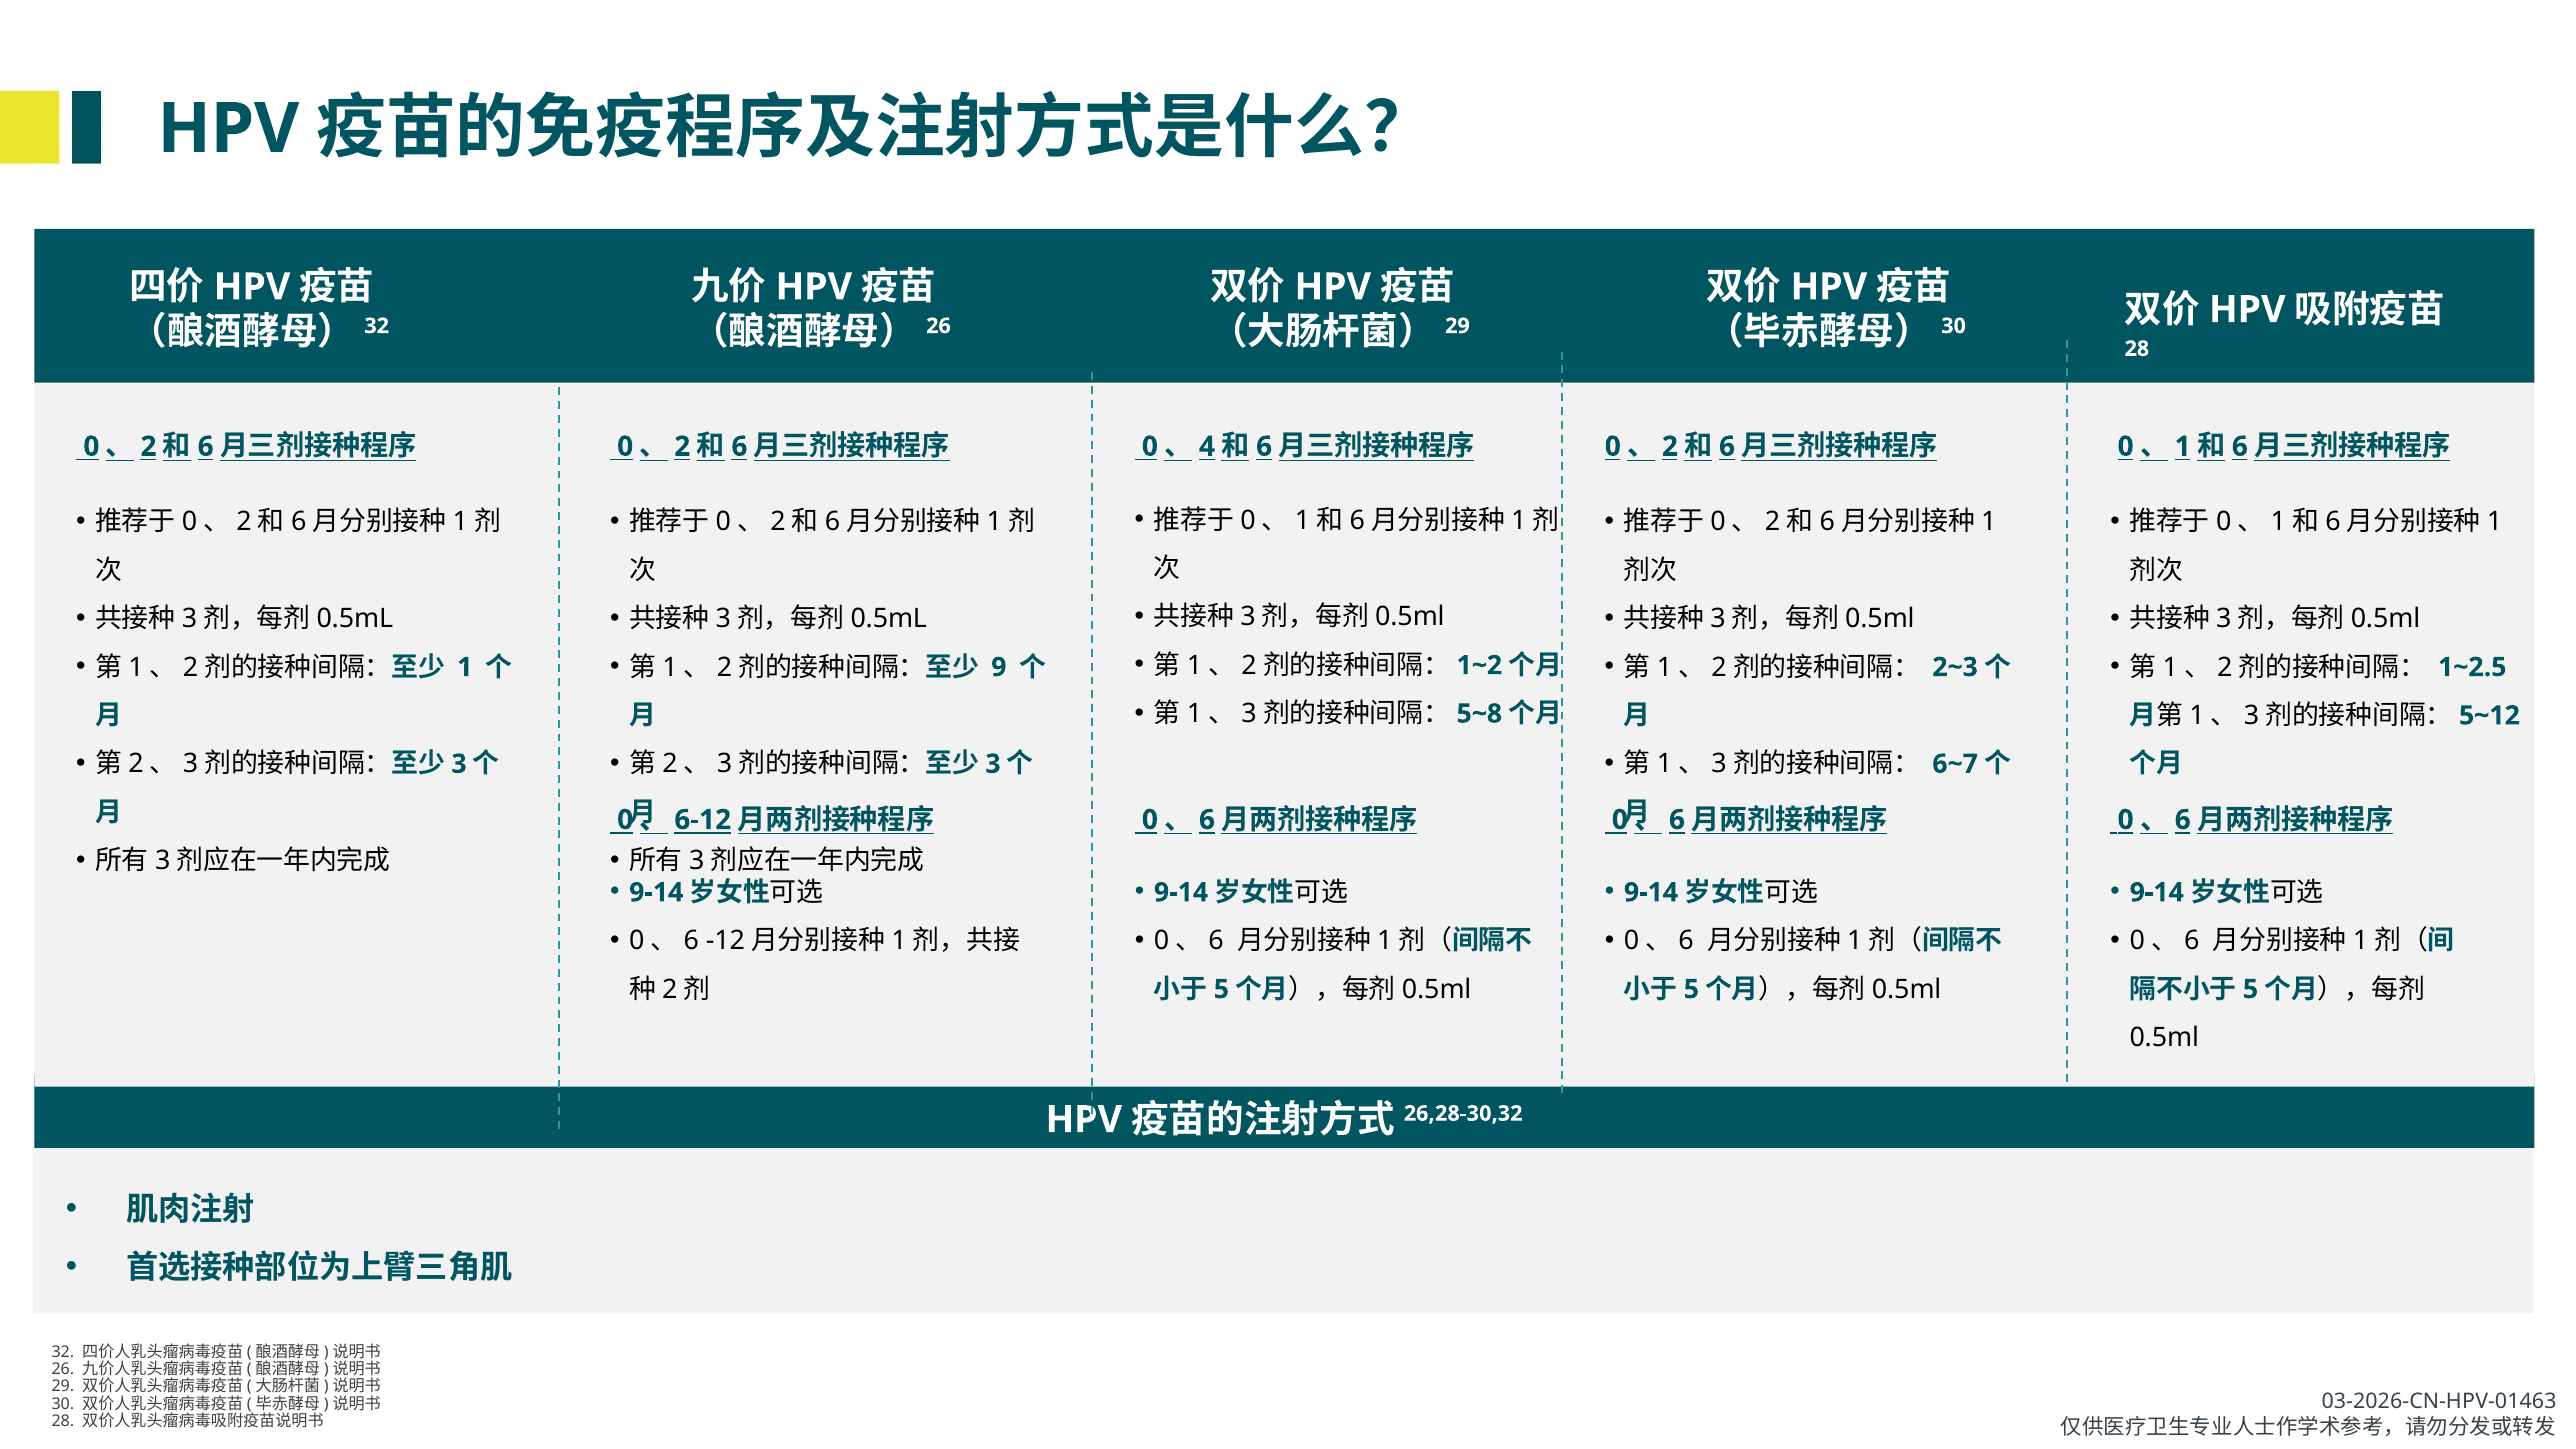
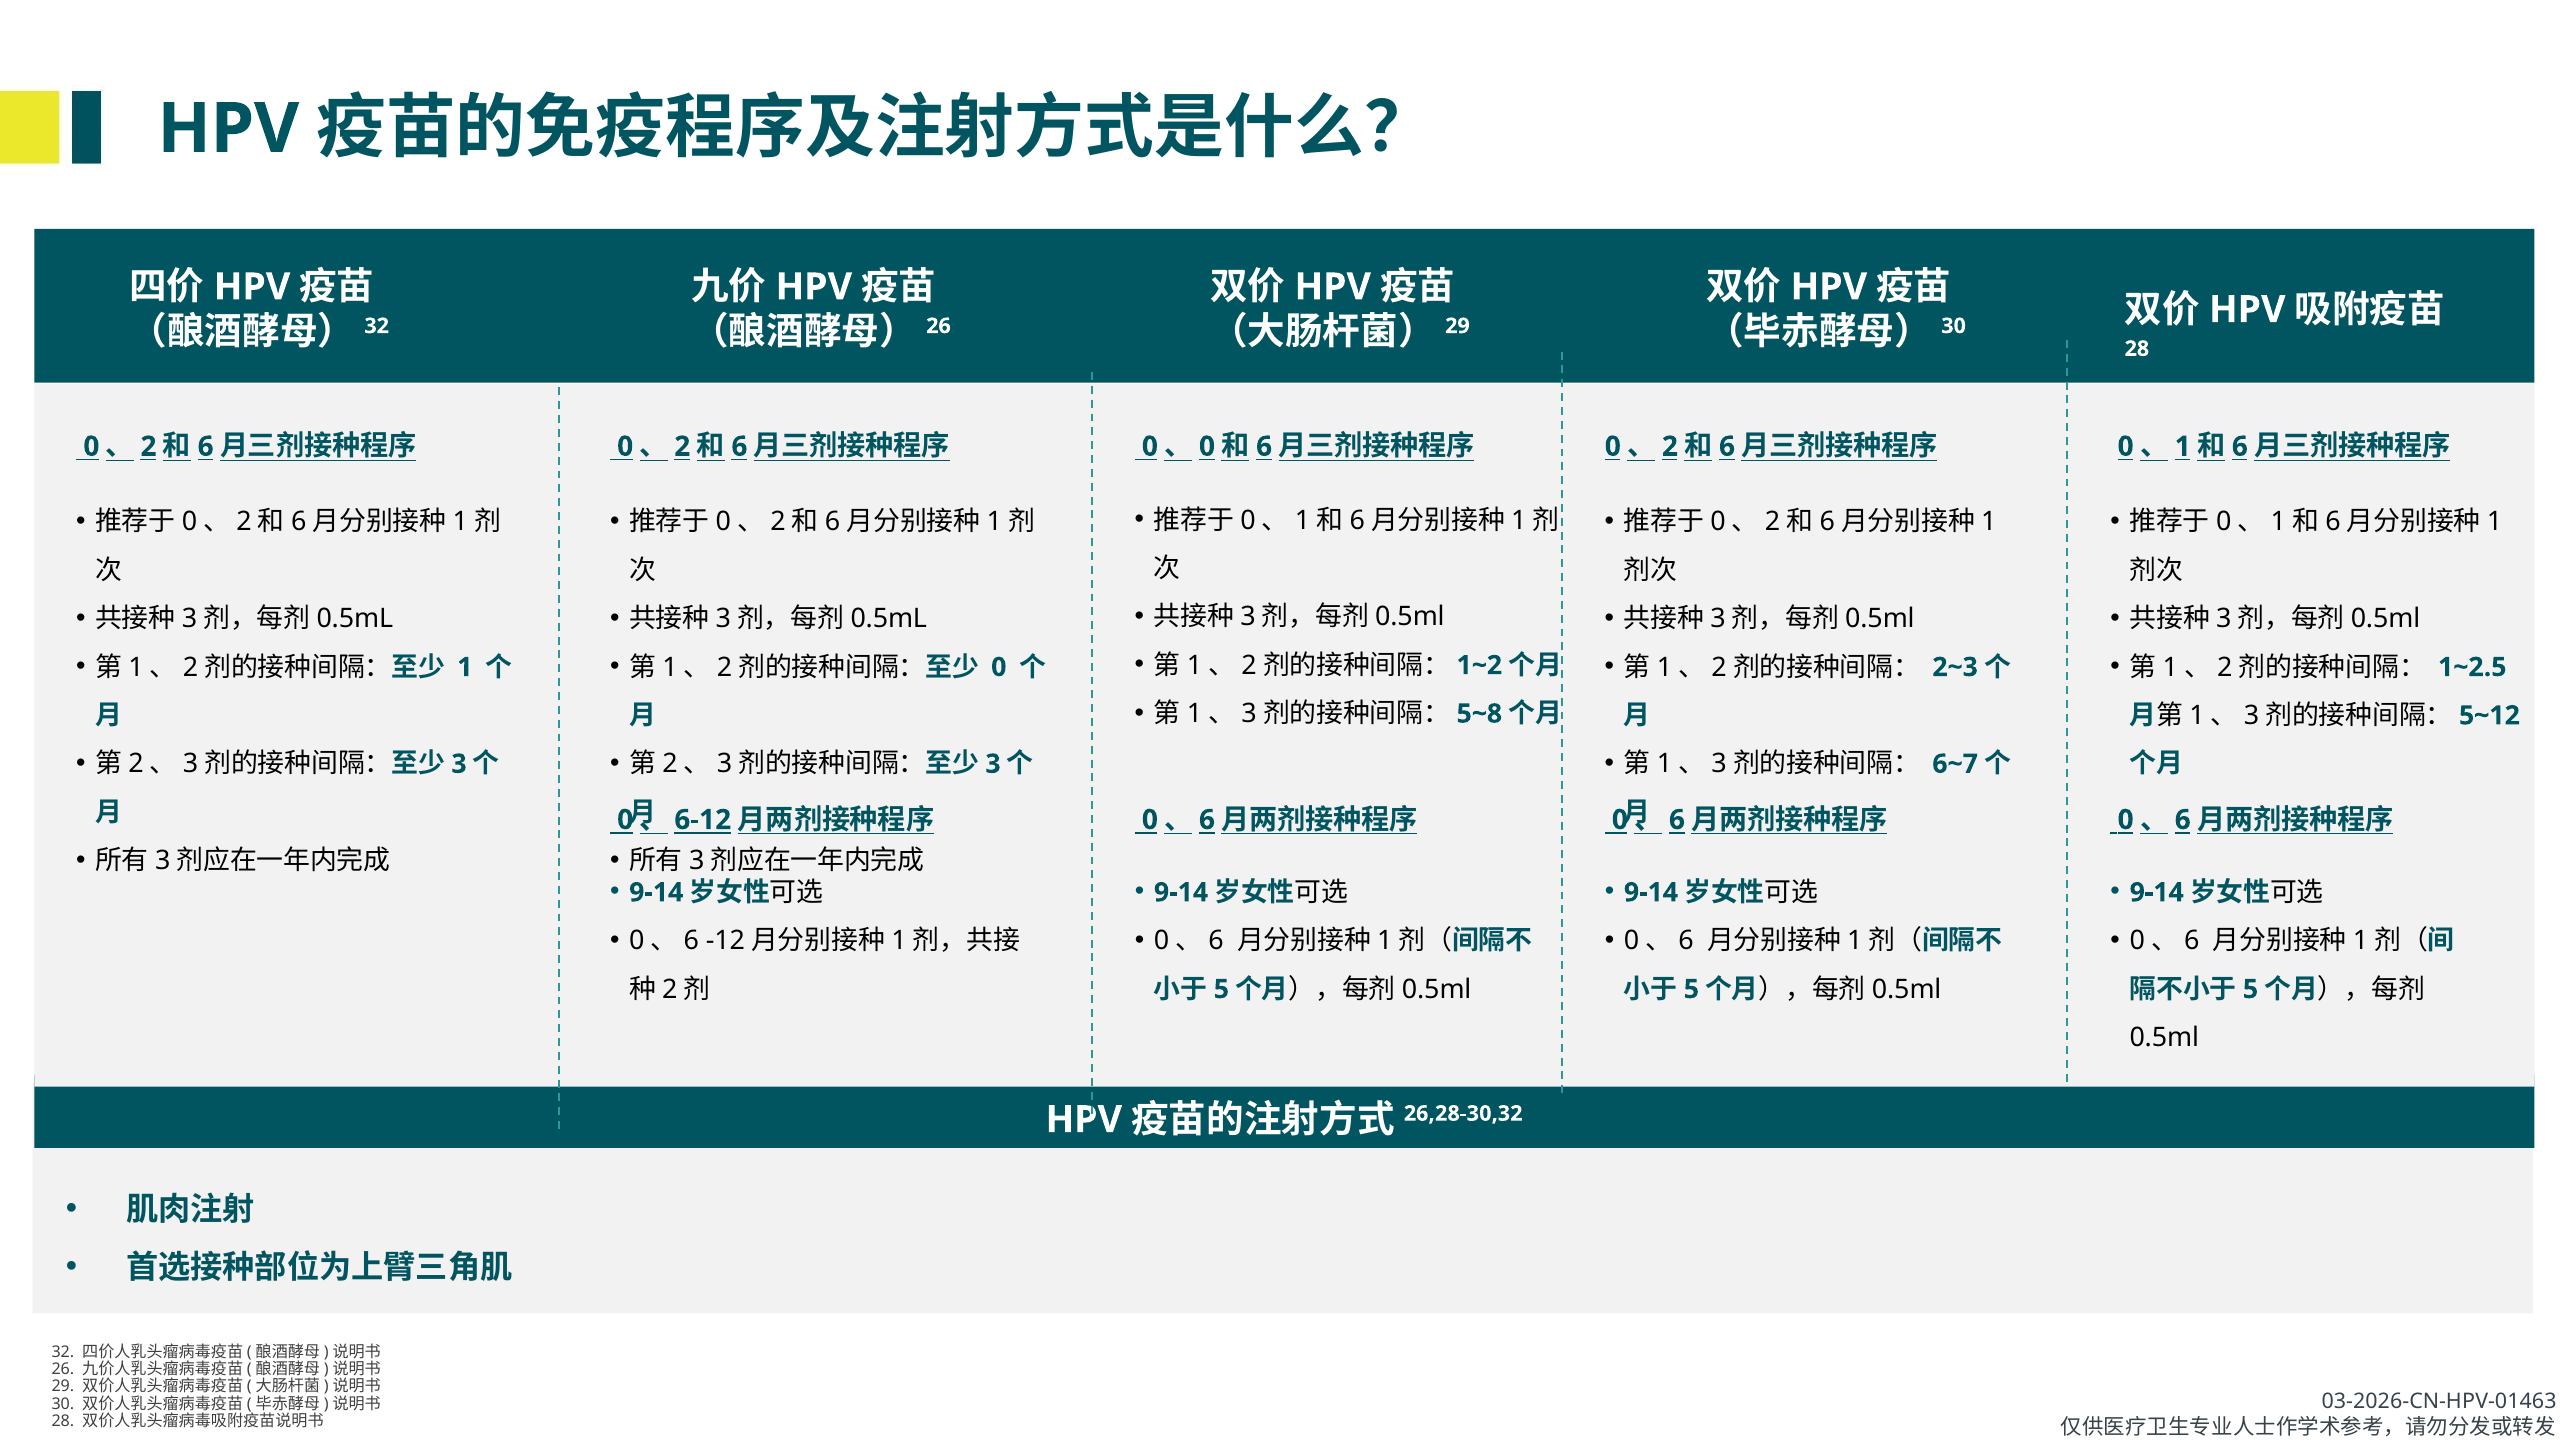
4: 4 -> 0 (1207, 446)
9: 9 -> 0 (999, 667)
